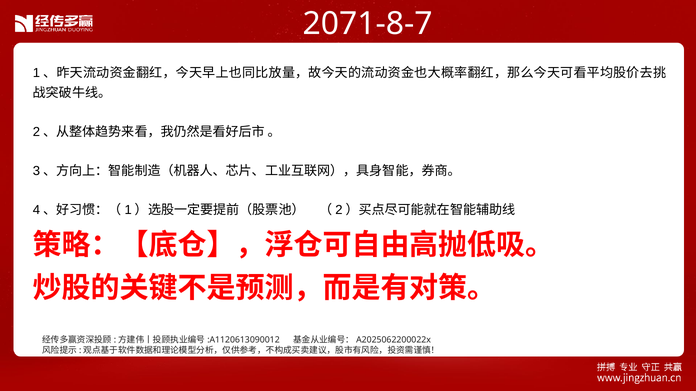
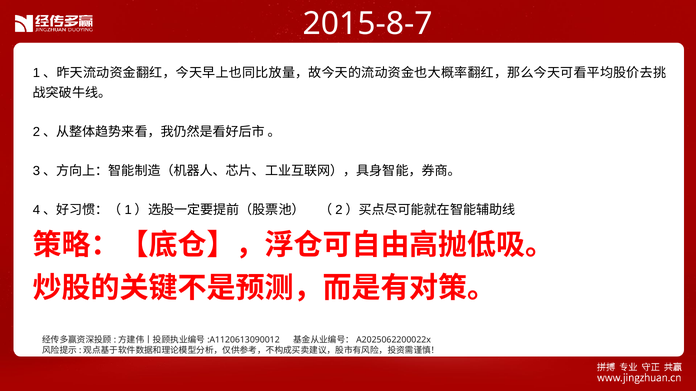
2071-8-7: 2071-8-7 -> 2015-8-7 (368, 24)
